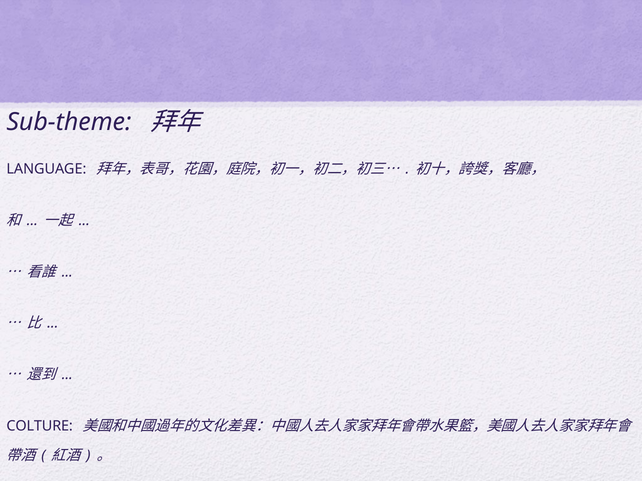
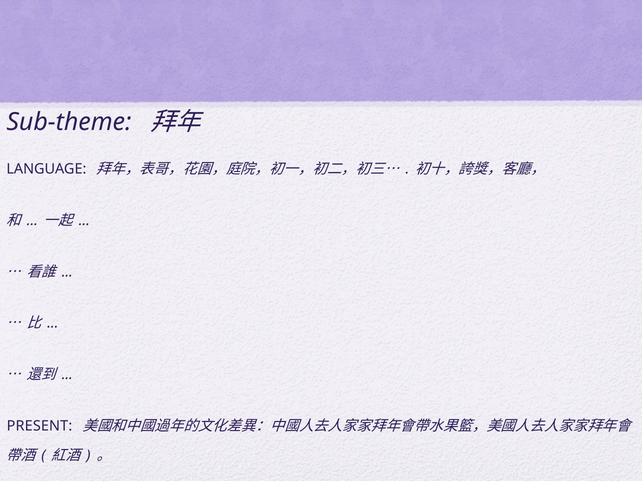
COLTURE: COLTURE -> PRESENT (39, 426)
